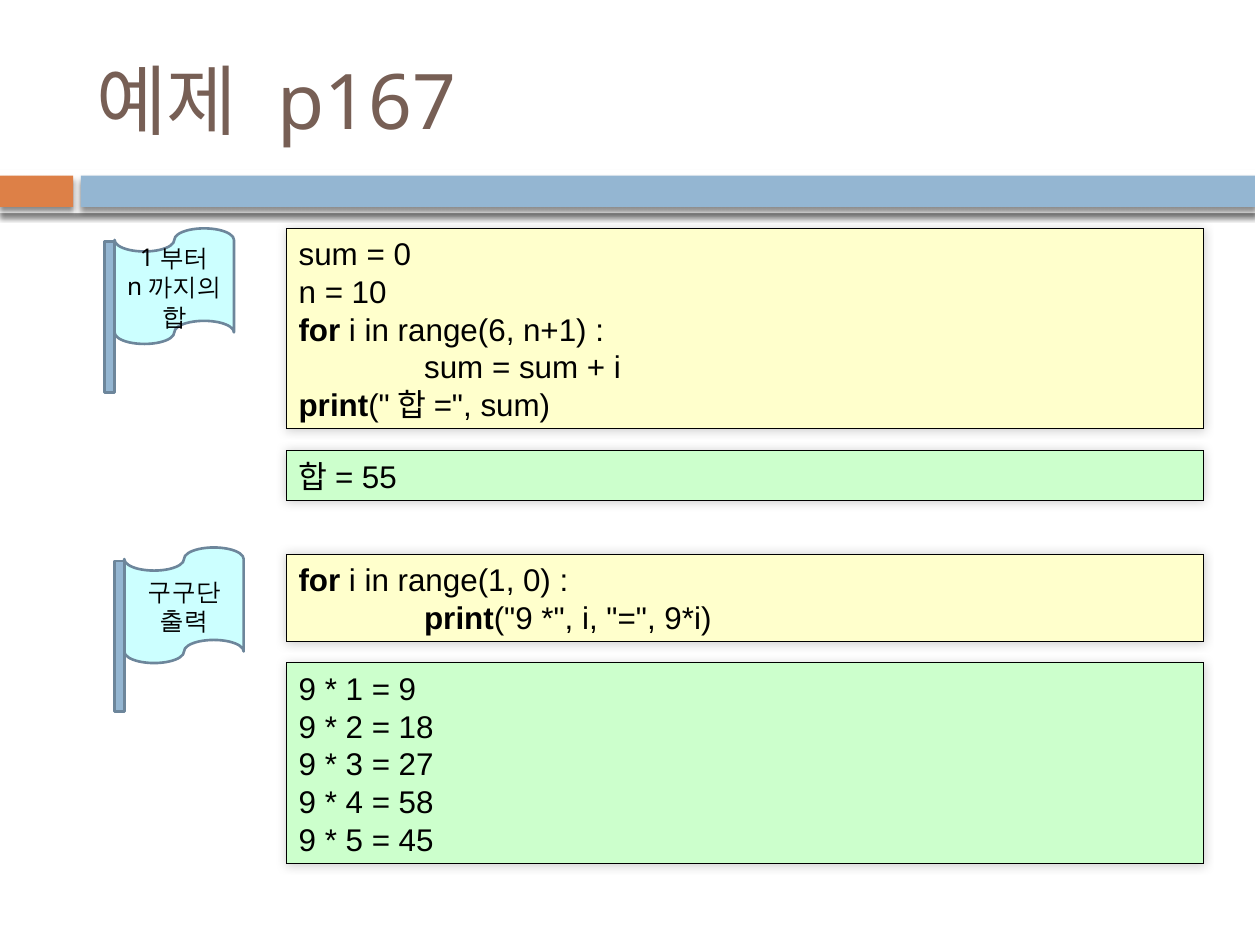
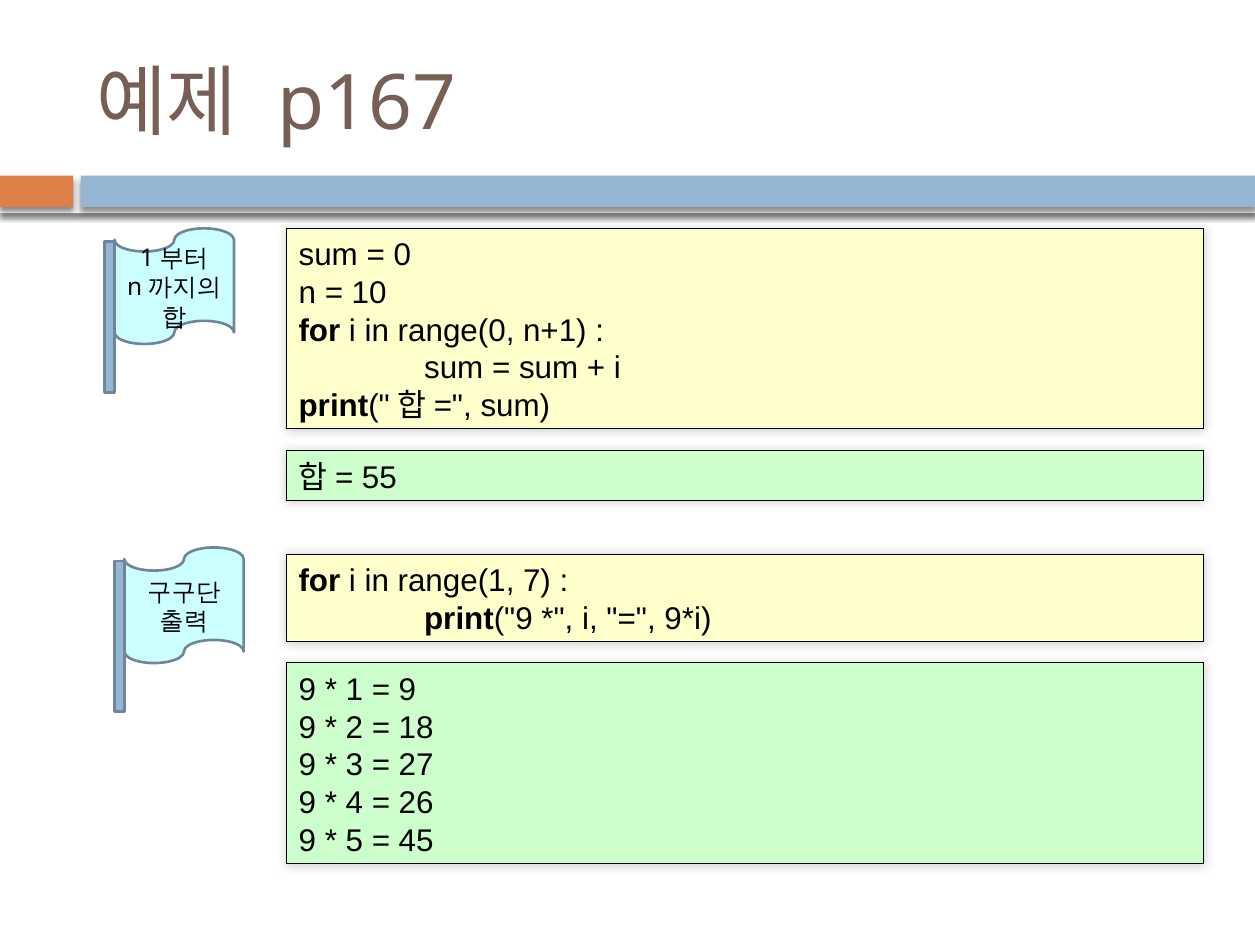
range(6: range(6 -> range(0 (456, 331)
range(1 0: 0 -> 7 (537, 582)
58: 58 -> 26 (416, 803)
